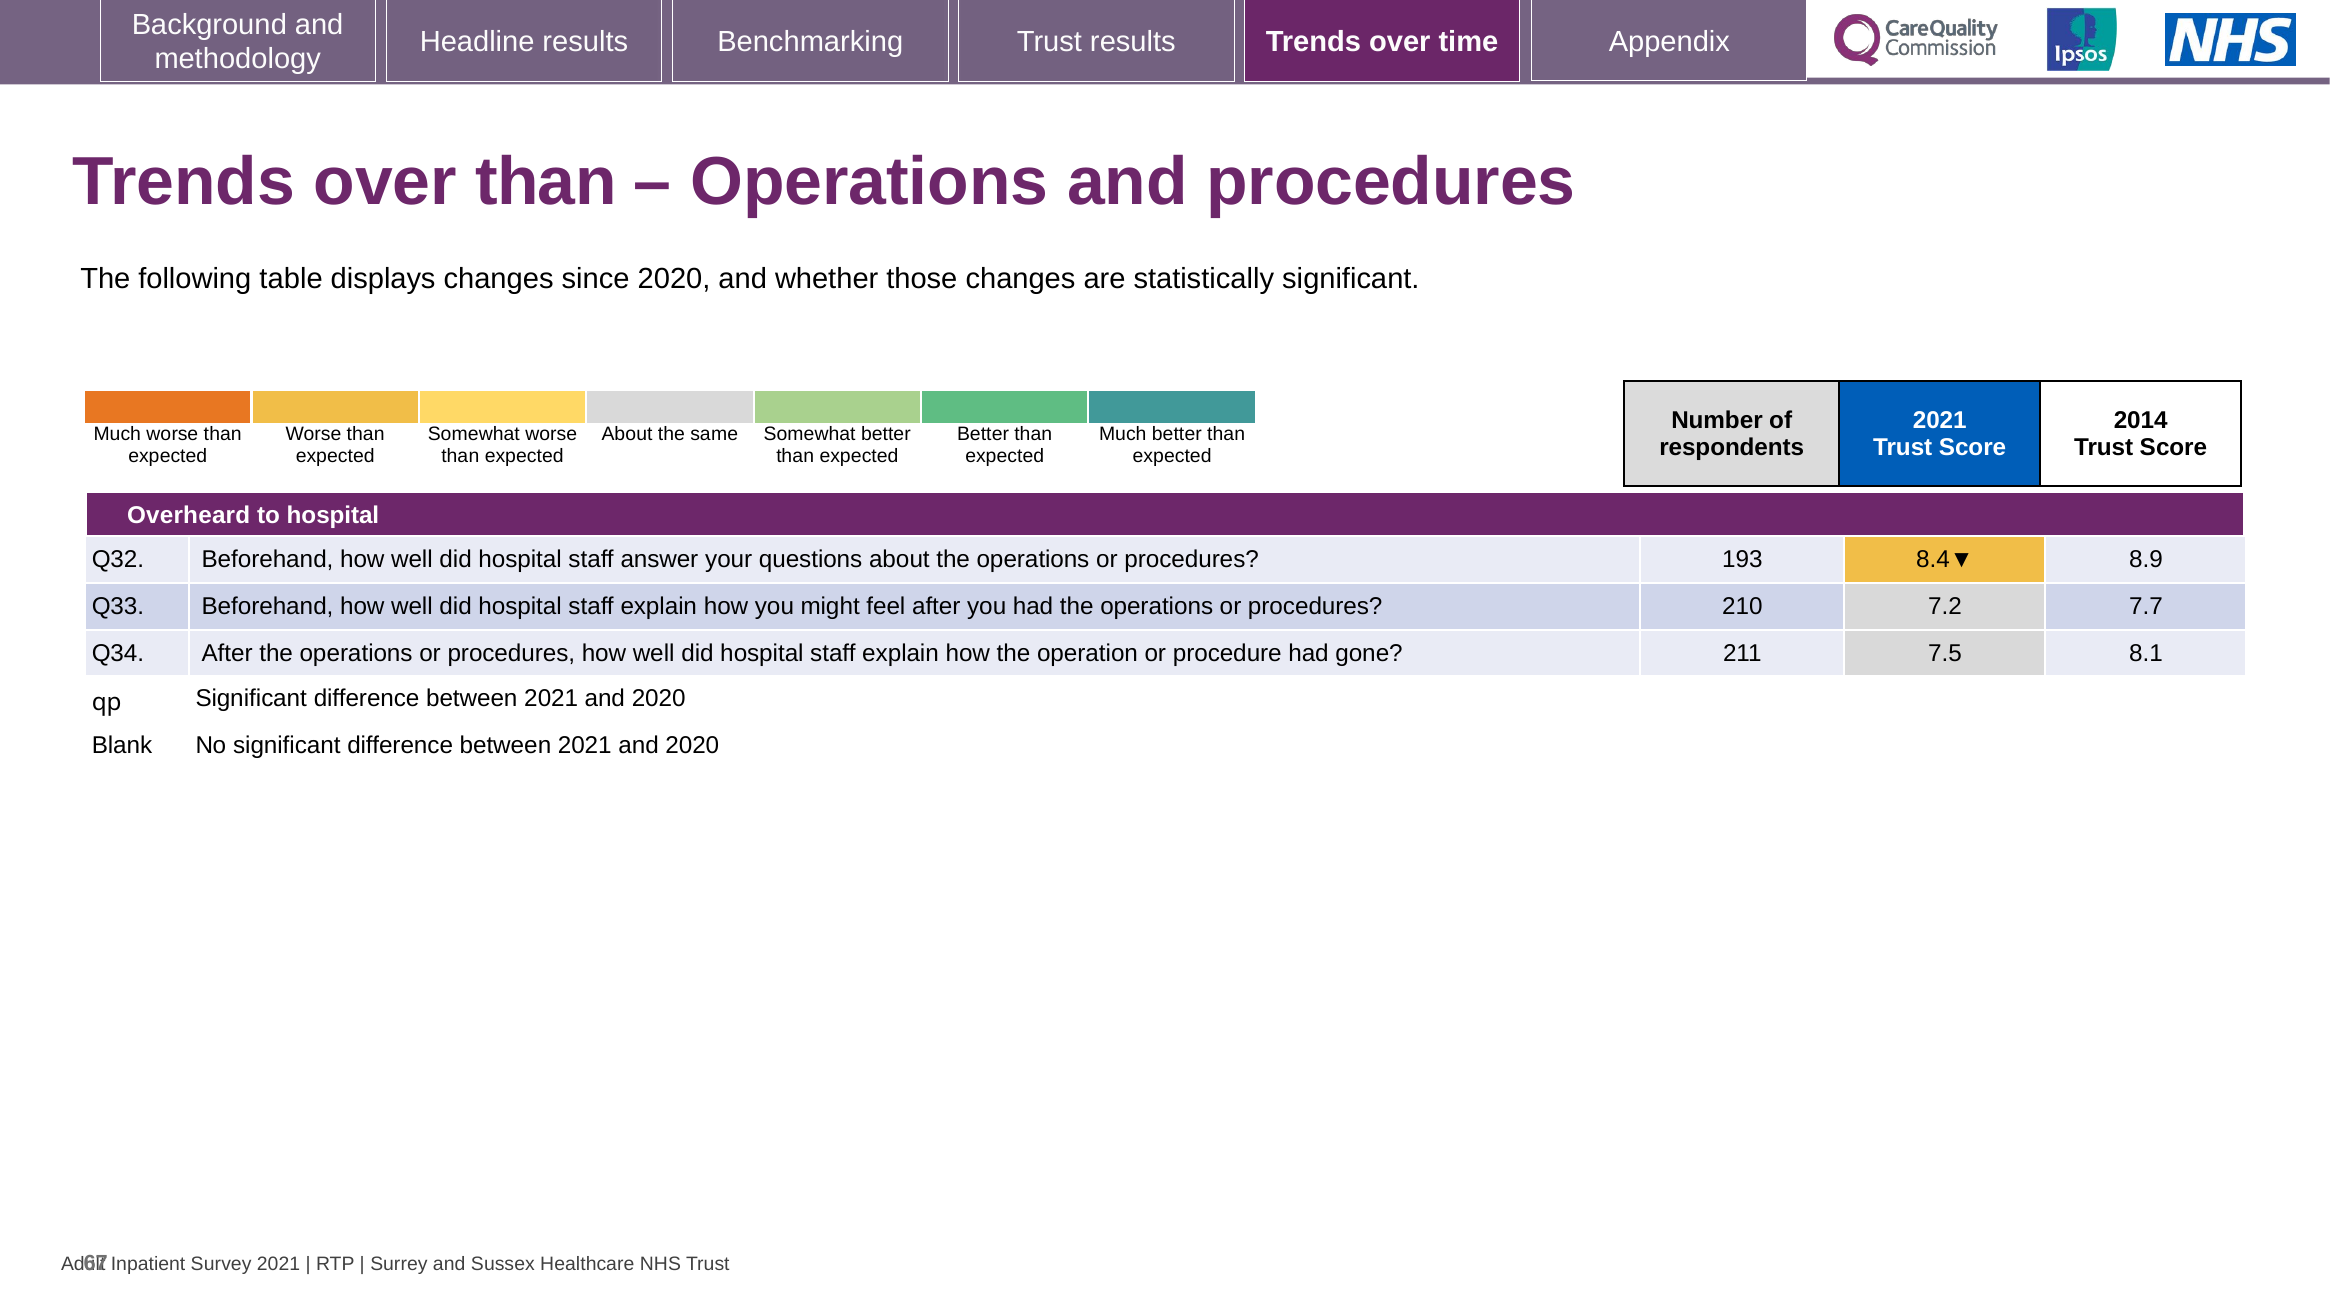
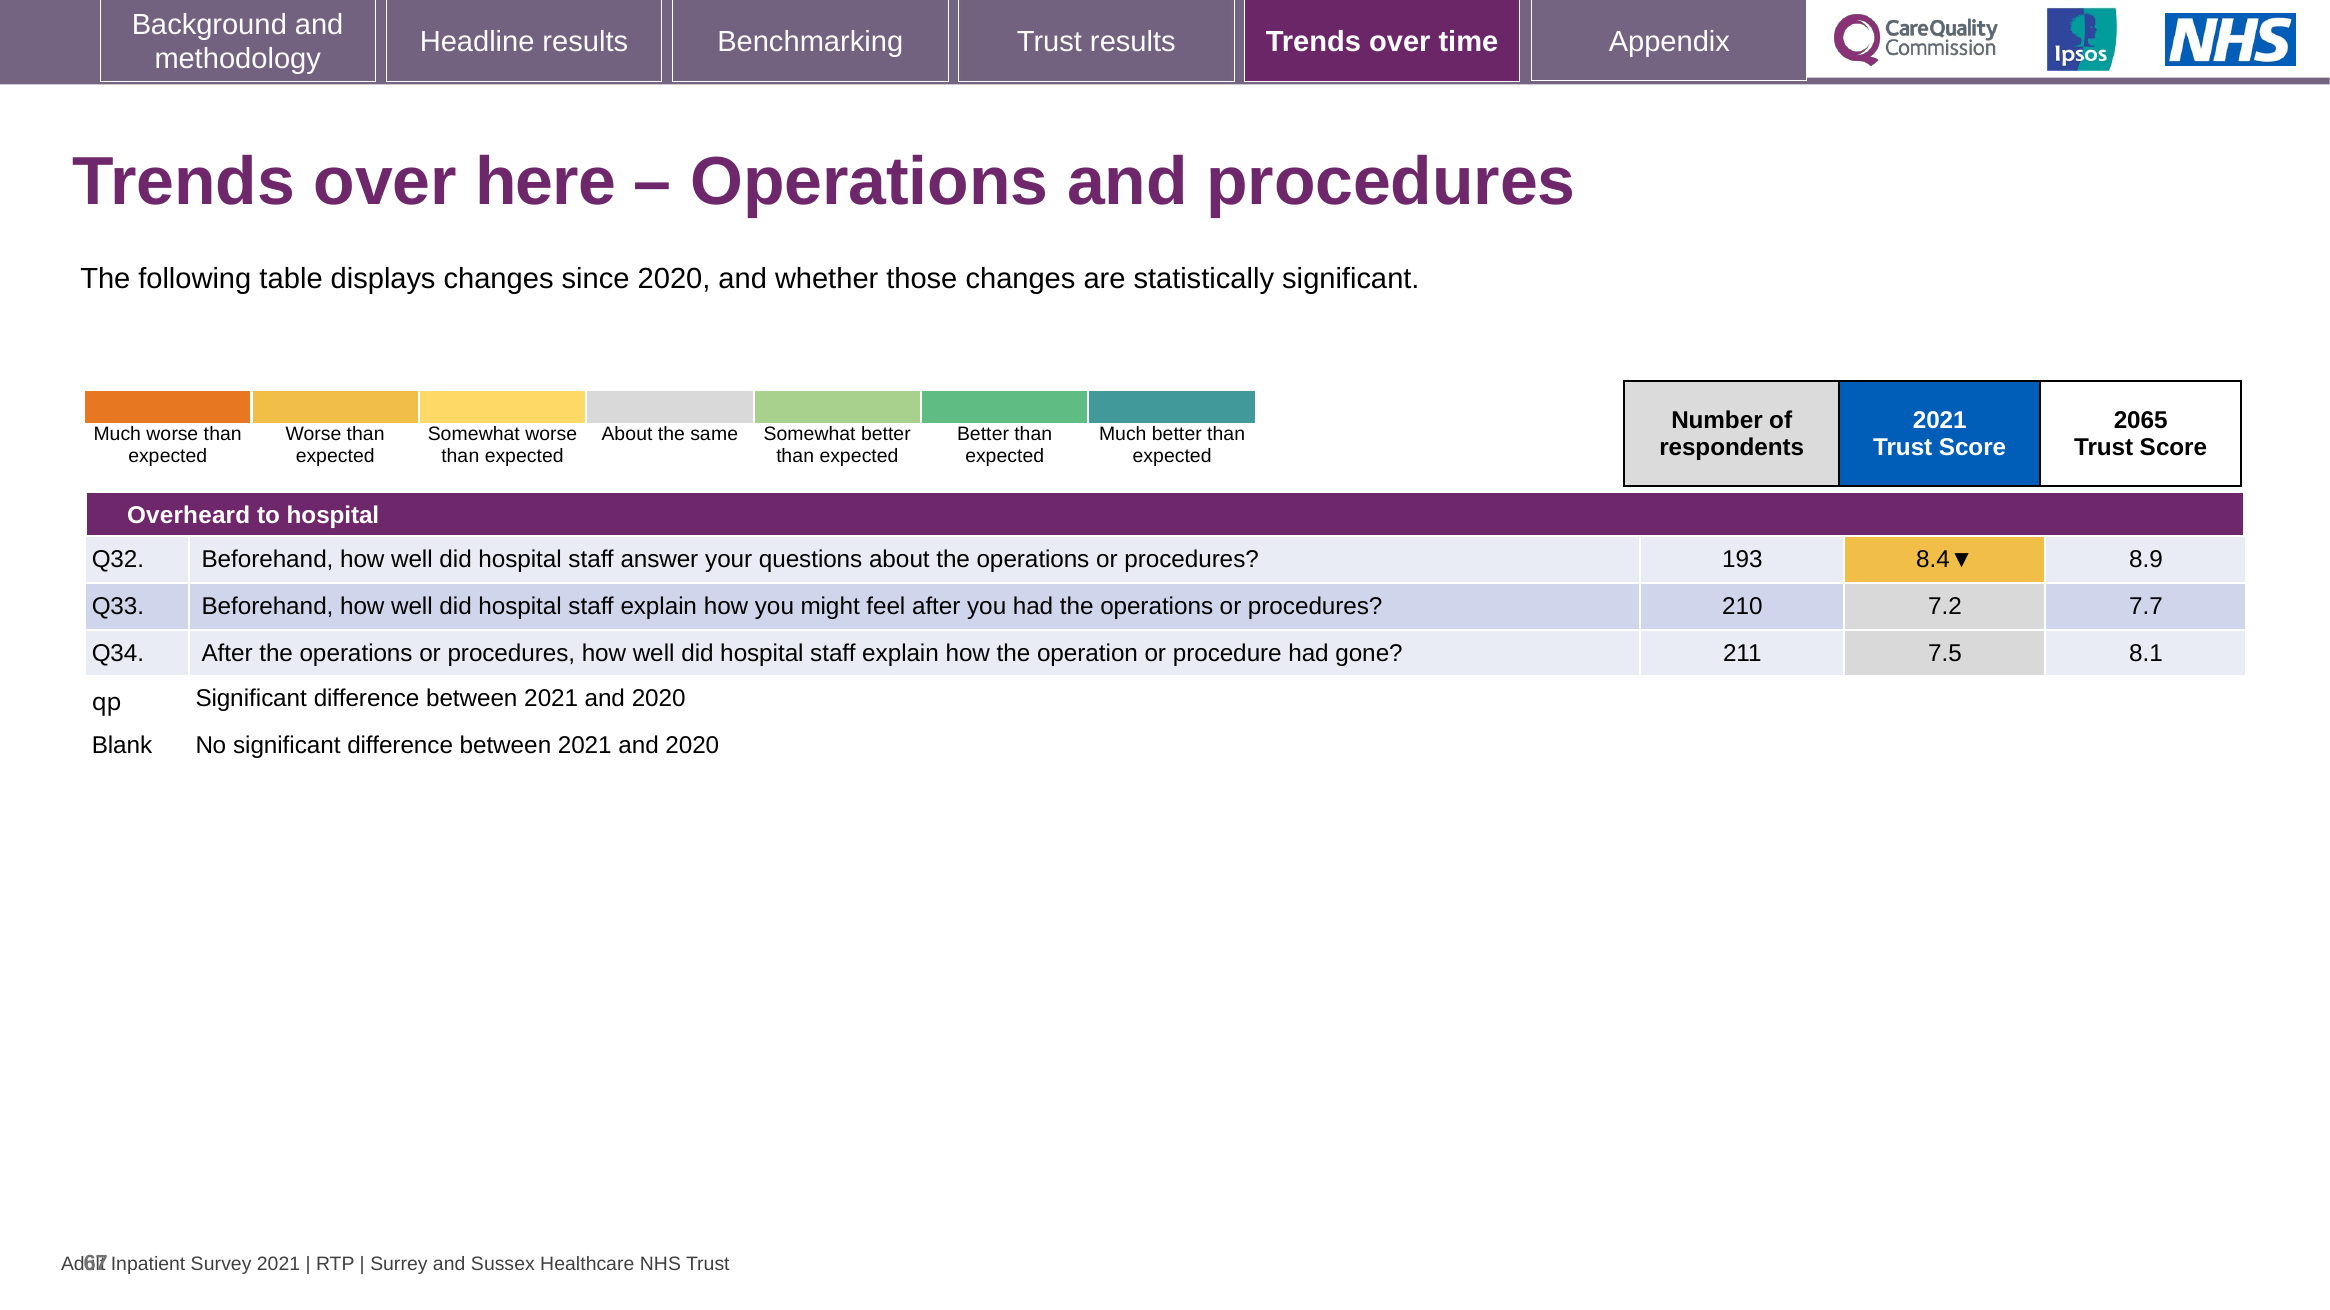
over than: than -> here (546, 182)
2014: 2014 -> 2065 (2141, 420)
